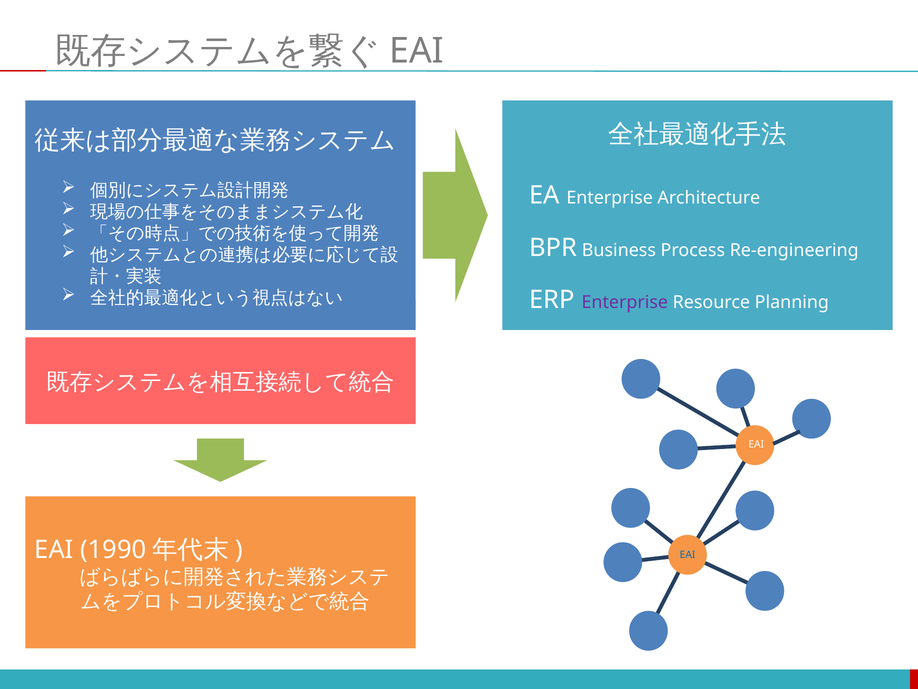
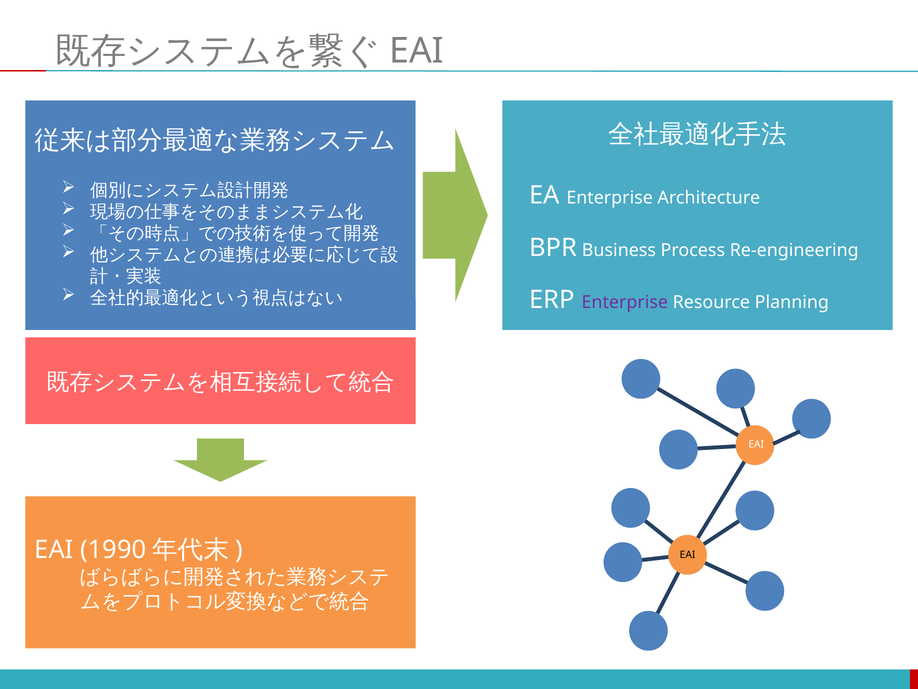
EAI colour: blue -> black (688, 554)
